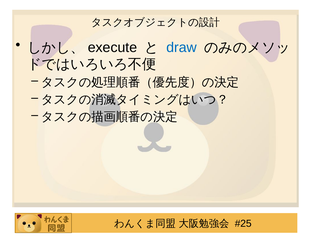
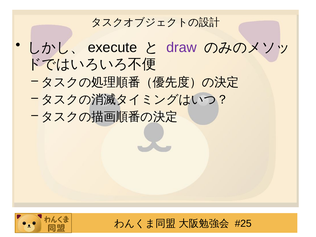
draw colour: blue -> purple (182, 47)
